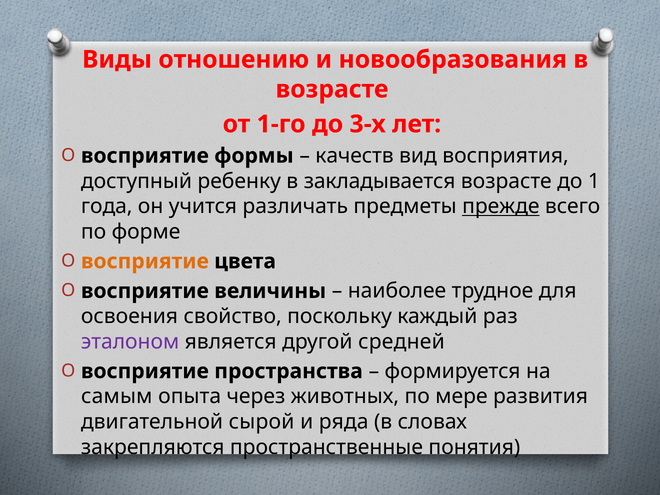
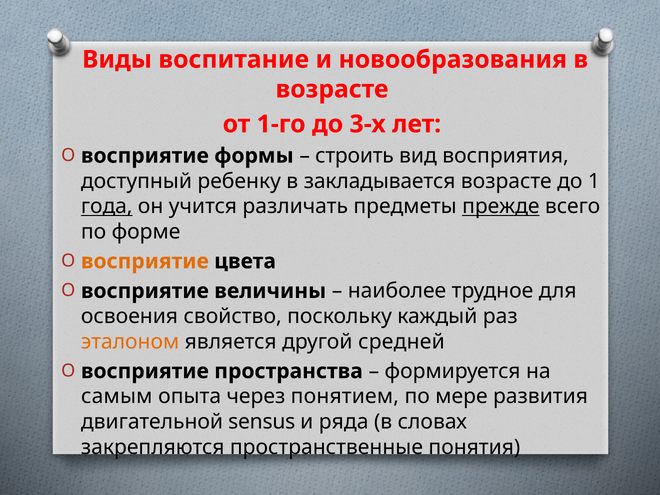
отношению: отношению -> воспитание (234, 60)
качеств: качеств -> строить (355, 156)
года underline: none -> present (107, 206)
эталоном colour: purple -> orange (130, 342)
животных: животных -> понятием (345, 397)
сырой: сырой -> sensus (262, 422)
